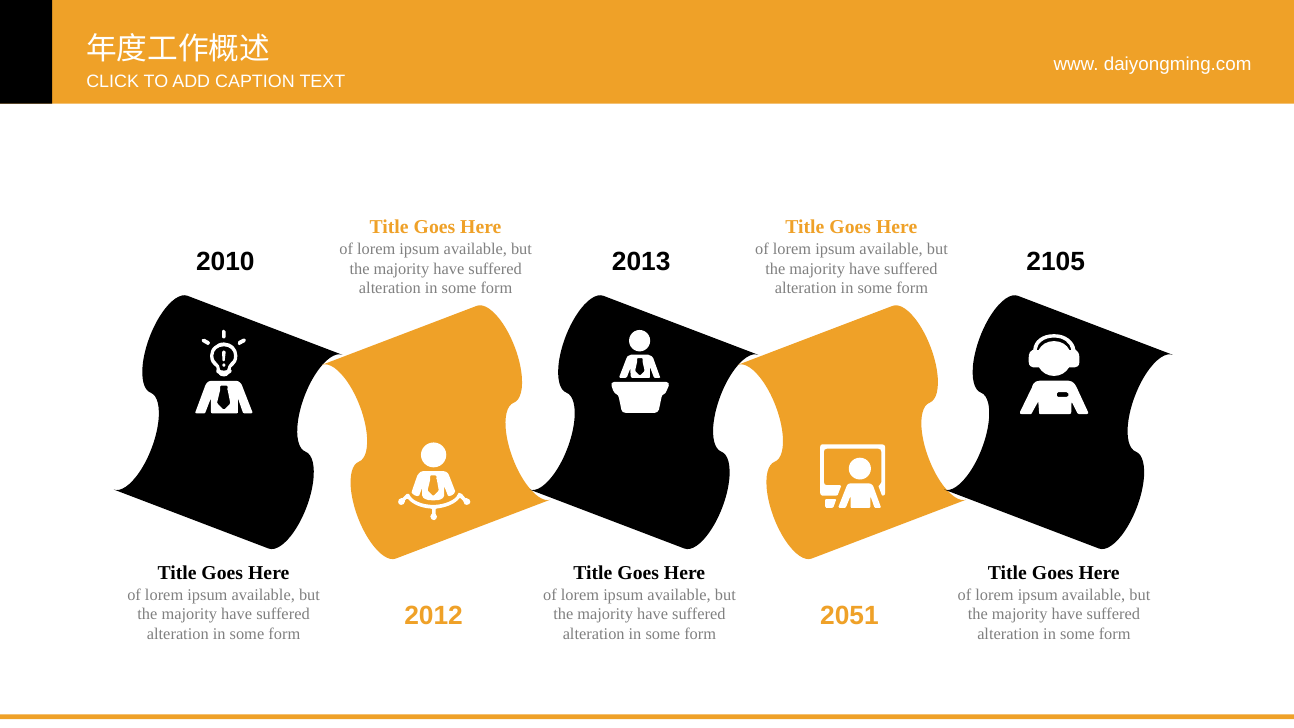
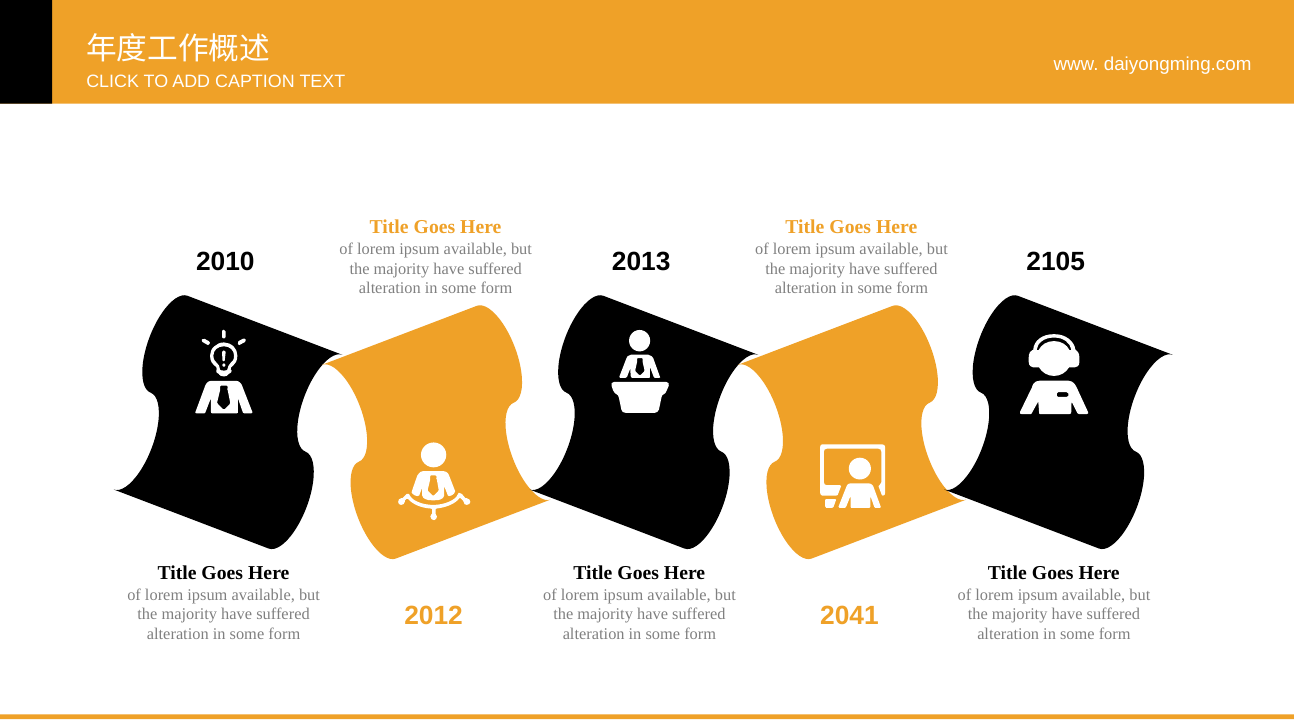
2051: 2051 -> 2041 (849, 616)
